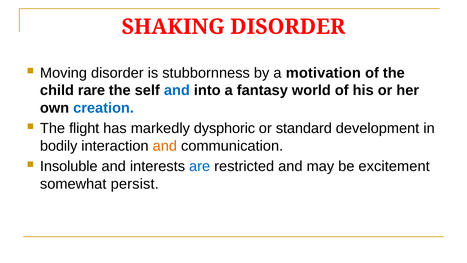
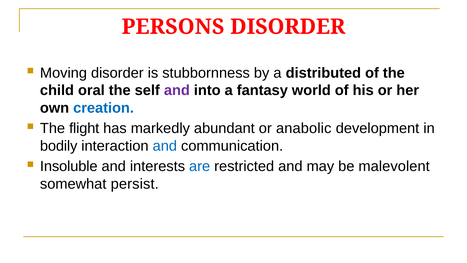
SHAKING: SHAKING -> PERSONS (173, 27)
motivation: motivation -> distributed (323, 73)
rare: rare -> oral (91, 90)
and colour: blue -> purple (177, 90)
dysphoric: dysphoric -> abundant (224, 128)
standard: standard -> anabolic (304, 128)
and colour: orange -> blue (165, 146)
excitement: excitement -> malevolent (394, 166)
